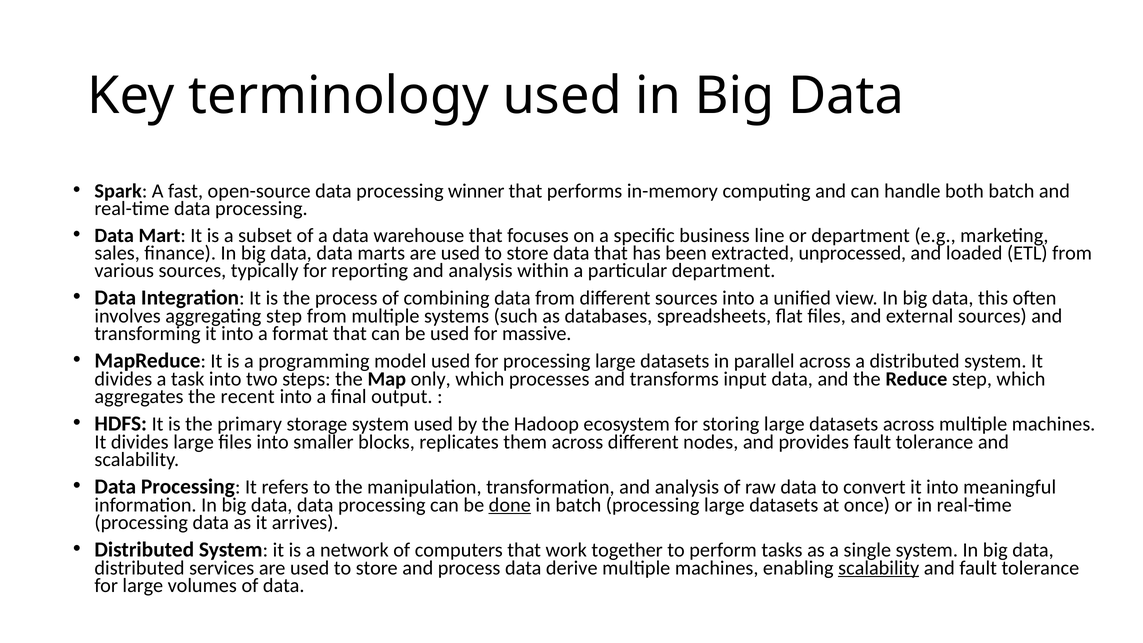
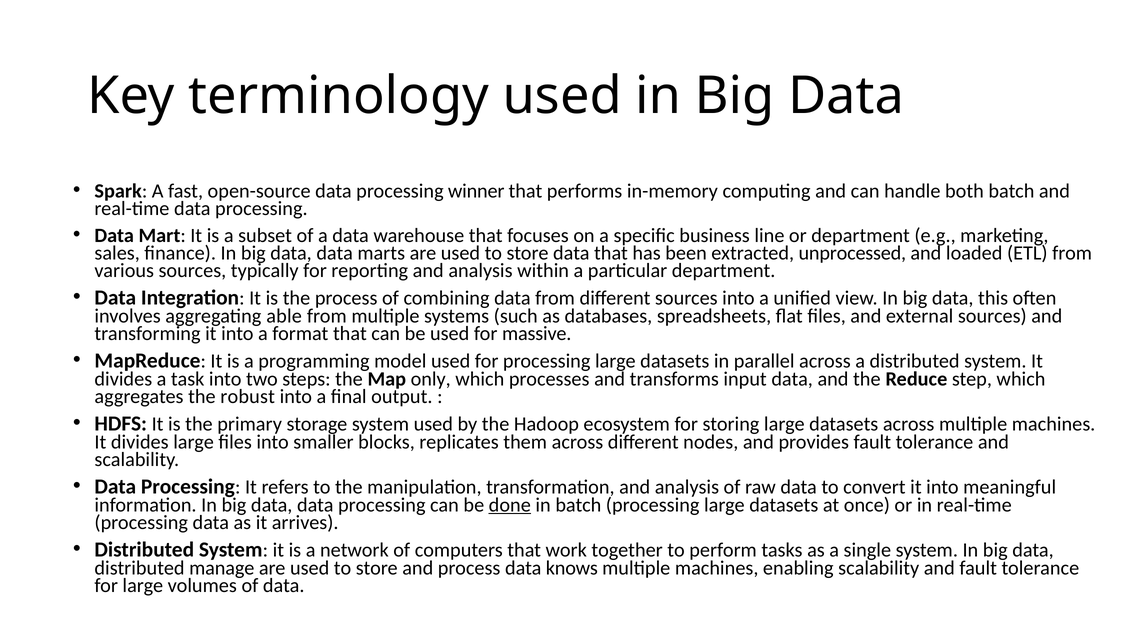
aggregating step: step -> able (284, 316)
recent: recent -> robust (248, 396)
services: services -> manage (222, 568)
derive: derive -> knows (572, 568)
scalability underline: present -> none (879, 568)
